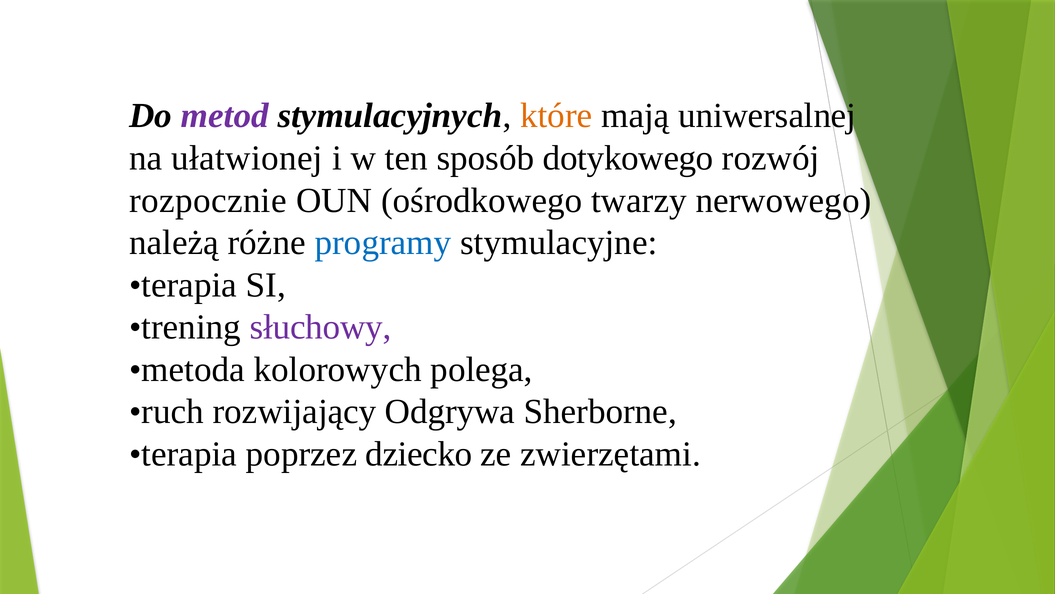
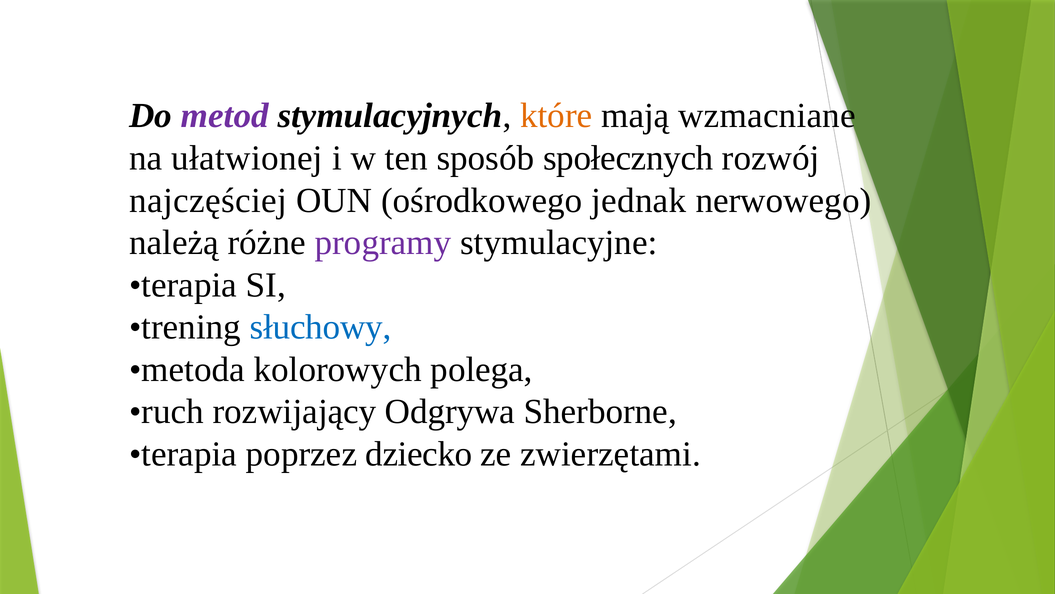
uniwersalnej: uniwersalnej -> wzmacniane (767, 116)
dotykowego: dotykowego -> społecznych (628, 158)
rozpocznie: rozpocznie -> najczęściej (208, 200)
twarzy: twarzy -> jednak (639, 200)
programy colour: blue -> purple (383, 242)
słuchowy colour: purple -> blue (321, 327)
